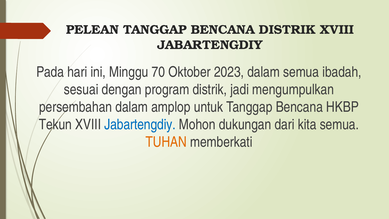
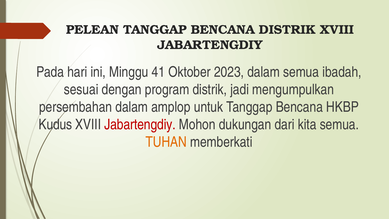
70: 70 -> 41 (158, 72)
Tekun: Tekun -> Kudus (55, 125)
Jabartengdiy colour: blue -> red (140, 125)
